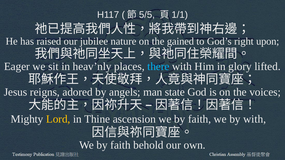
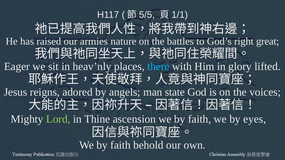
jubilee: jubilee -> armies (94, 41)
gained: gained -> battles (180, 41)
upon: upon -> great (268, 41)
Lord colour: yellow -> light green (58, 119)
by with: with -> eyes (255, 119)
